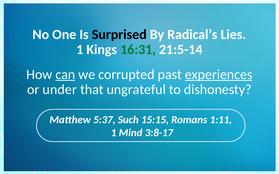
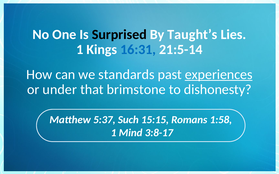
Radical’s: Radical’s -> Taught’s (192, 35)
16:31 colour: green -> blue (138, 50)
can underline: present -> none (65, 75)
corrupted: corrupted -> standards (126, 75)
ungrateful: ungrateful -> brimstone (136, 90)
1:11: 1:11 -> 1:58 (221, 120)
